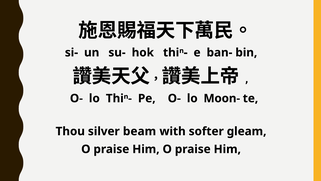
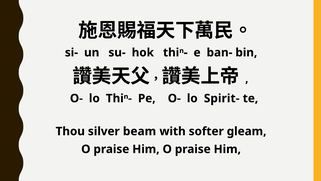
Moon-: Moon- -> Spirit- (222, 98)
